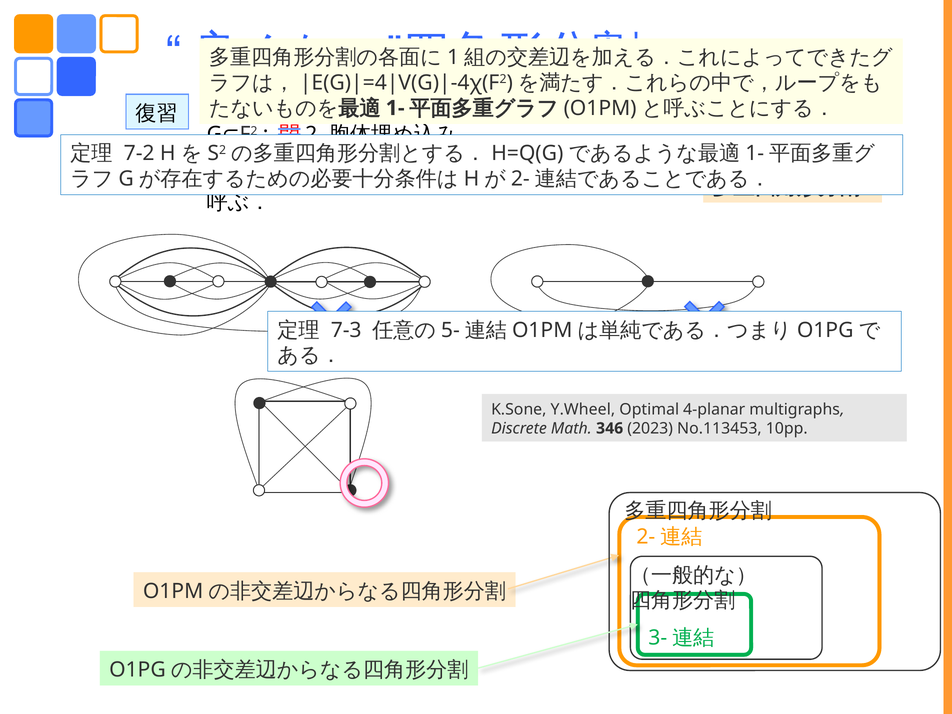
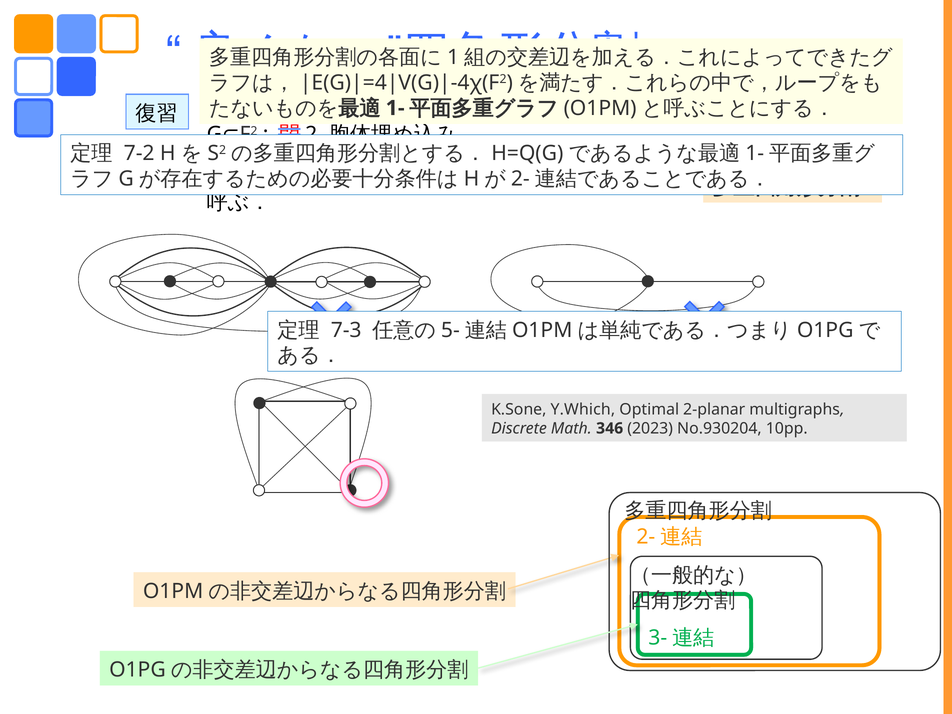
Y.Wheel: Y.Wheel -> Y.Which (583, 409)
4-planar: 4-planar -> 2-planar (714, 409)
No.113453: No.113453 -> No.930204 (719, 428)
